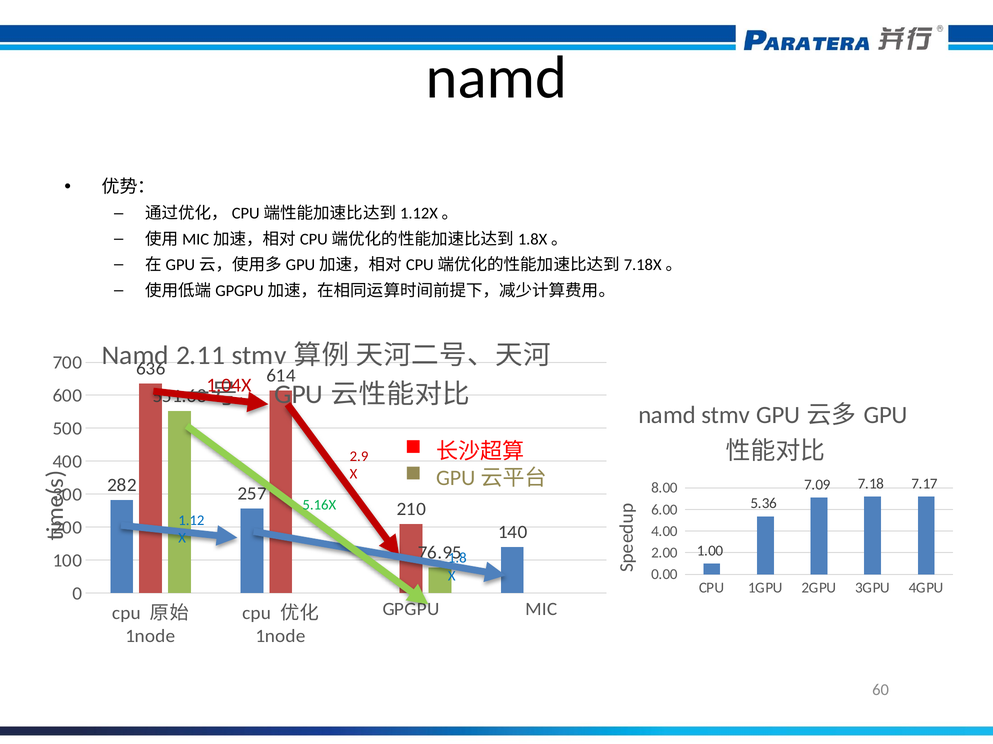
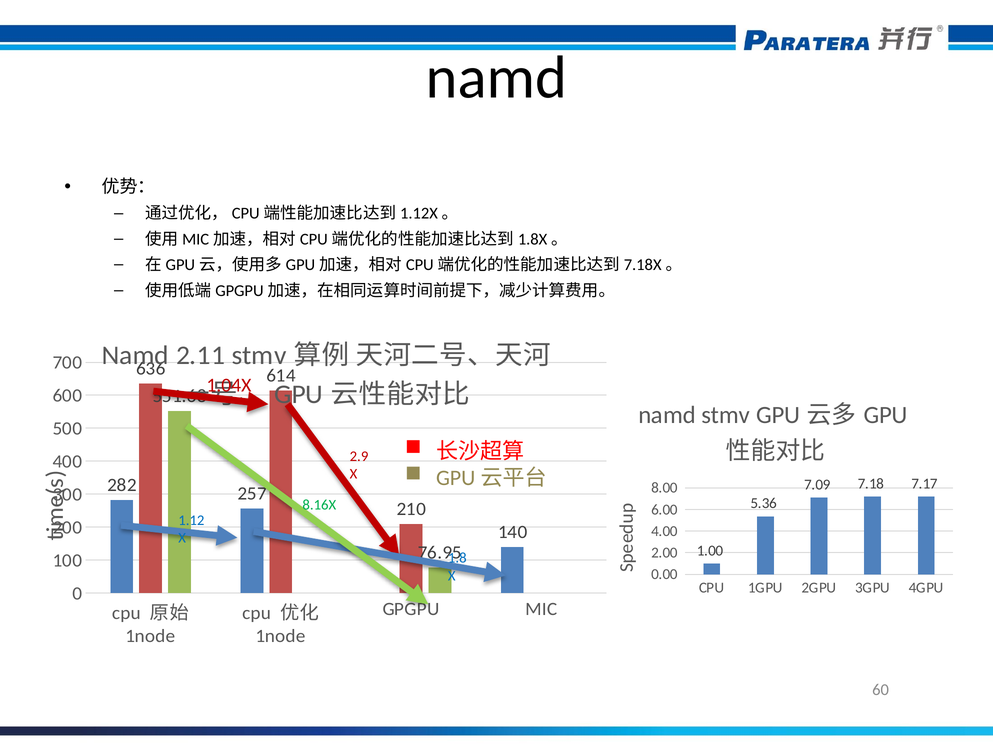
5.16X: 5.16X -> 8.16X (319, 505)
